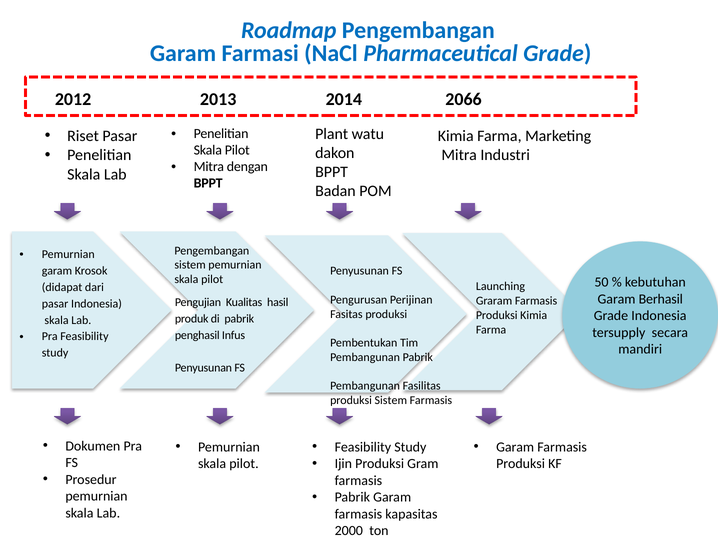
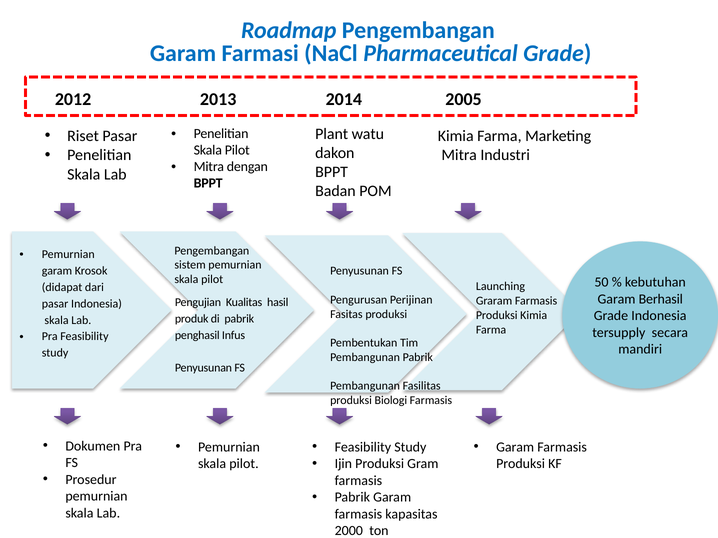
2066: 2066 -> 2005 (464, 99)
produksi Sistem: Sistem -> Biologi (391, 401)
